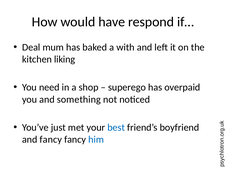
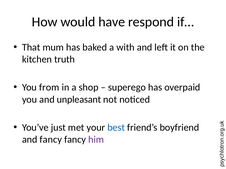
Deal: Deal -> That (31, 47)
liking: liking -> truth (65, 59)
need: need -> from (49, 88)
something: something -> unpleasant (79, 100)
him colour: blue -> purple (96, 140)
